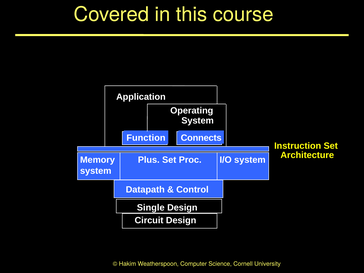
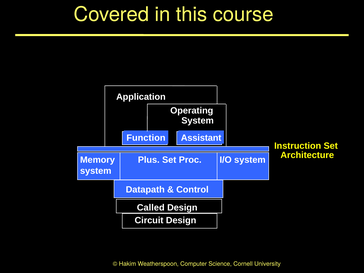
Connects: Connects -> Assistant (201, 138)
Single: Single -> Called (151, 208)
